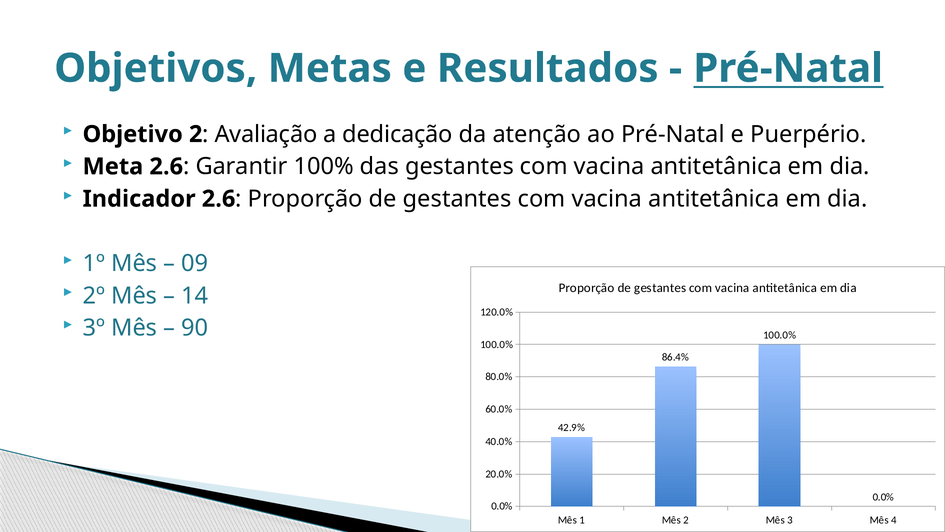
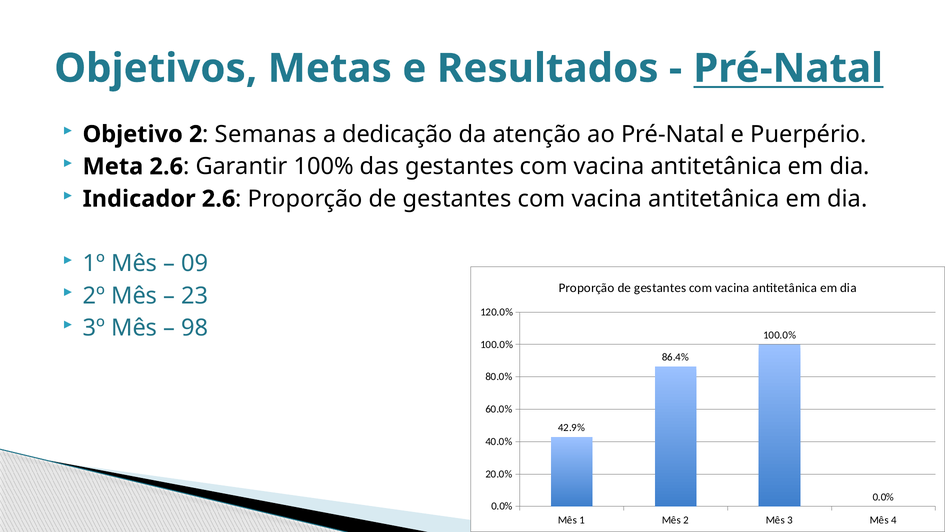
Avaliação: Avaliação -> Semanas (266, 134)
14: 14 -> 23 (195, 296)
90: 90 -> 98 (195, 328)
